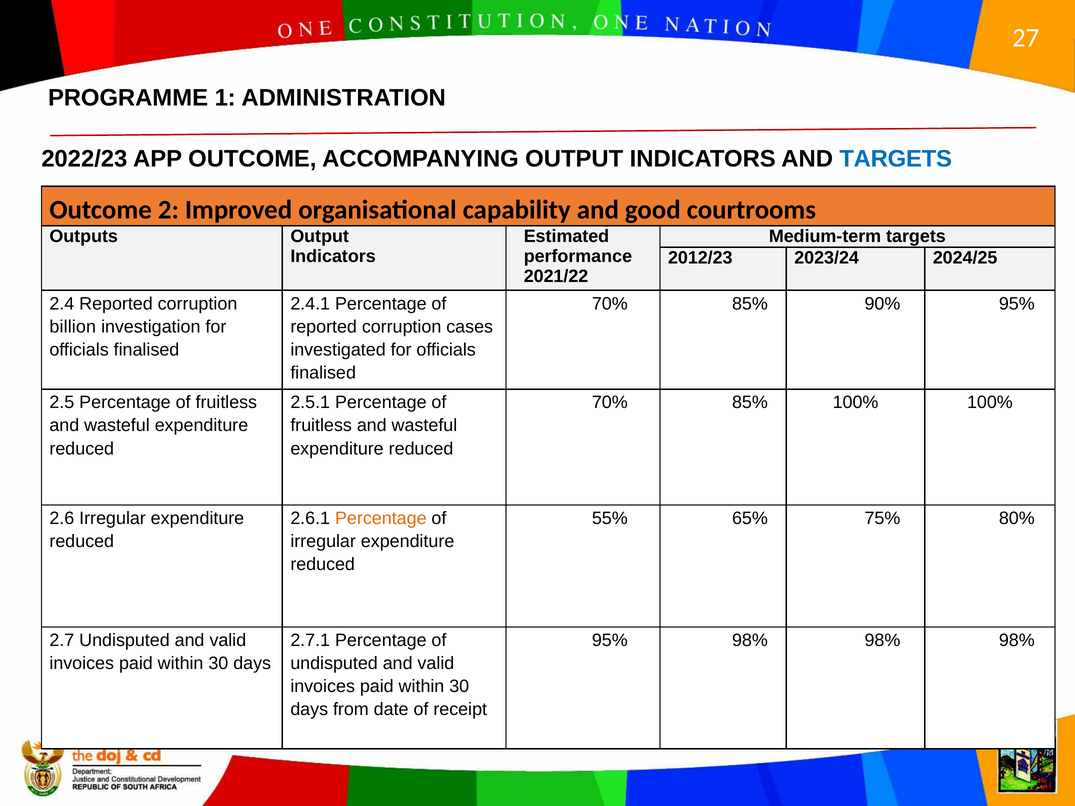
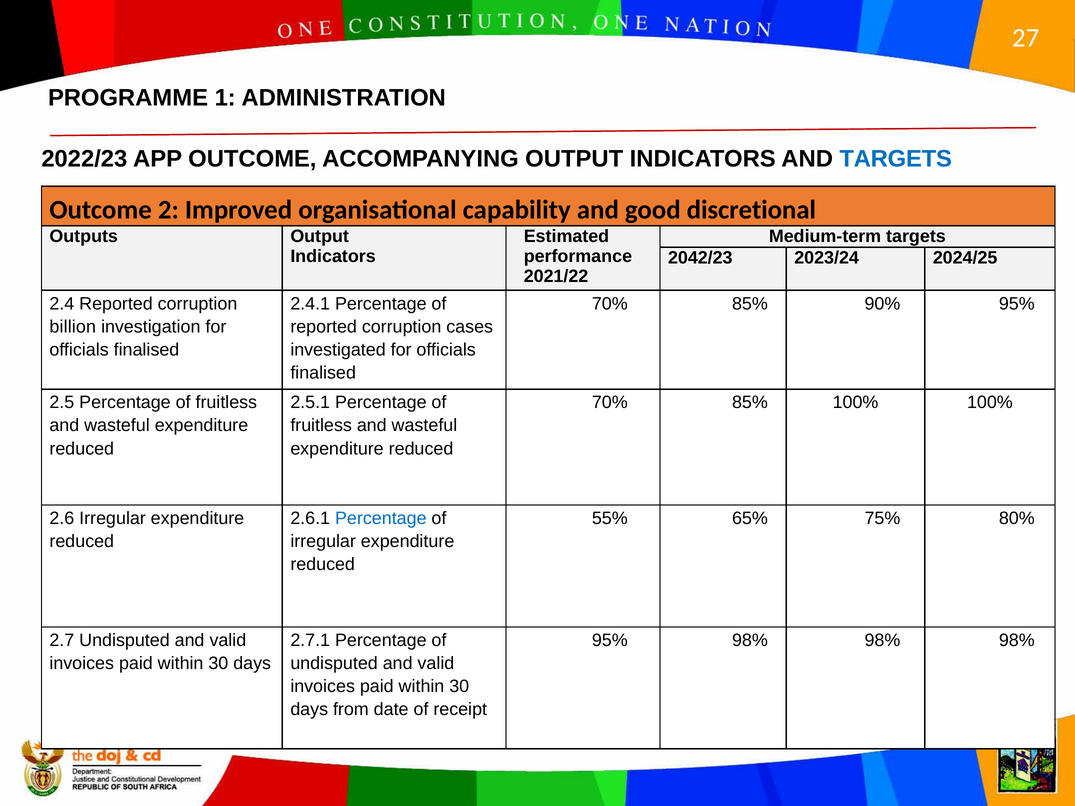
courtrooms: courtrooms -> discretional (751, 210)
2012/23: 2012/23 -> 2042/23 (700, 258)
Percentage colour: orange -> blue (381, 519)
